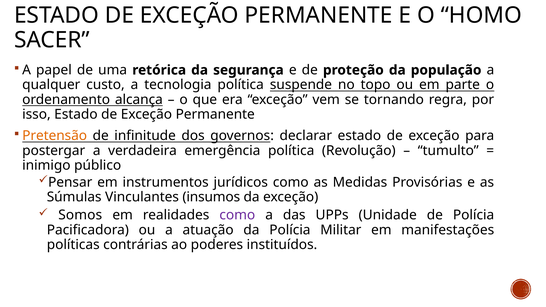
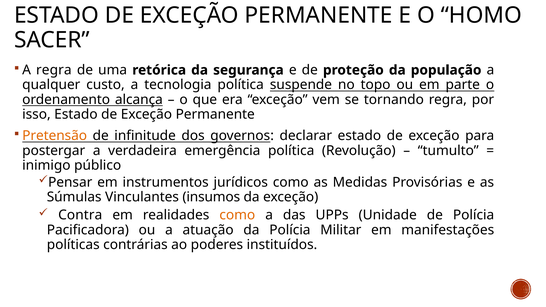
A papel: papel -> regra (54, 70)
Somos: Somos -> Contra (80, 215)
como colour: purple -> orange (237, 215)
